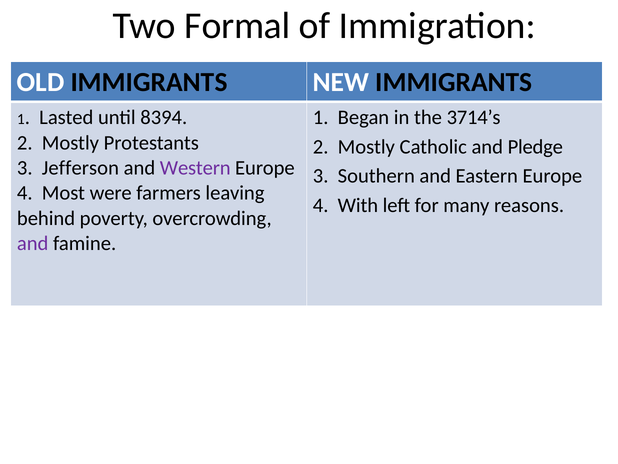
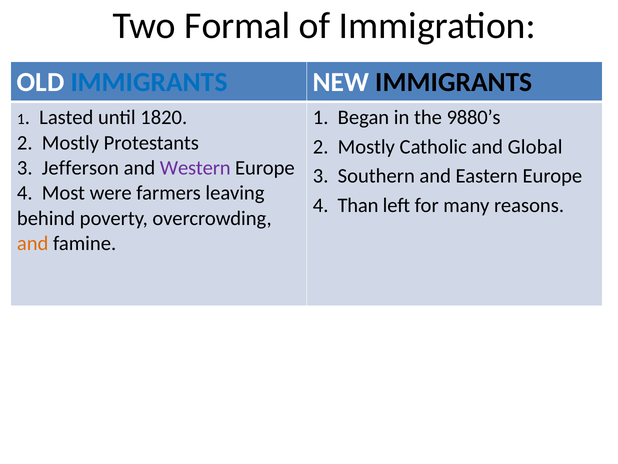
IMMIGRANTS colour: black -> blue (149, 82)
3714’s: 3714’s -> 9880’s (474, 117)
8394: 8394 -> 1820 (164, 117)
Pledge: Pledge -> Global (535, 147)
With: With -> Than (358, 205)
and colour: purple -> orange (33, 243)
